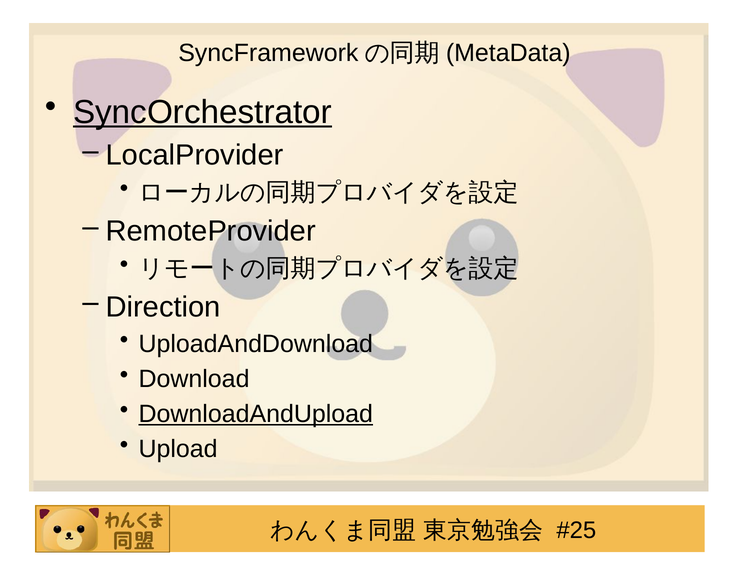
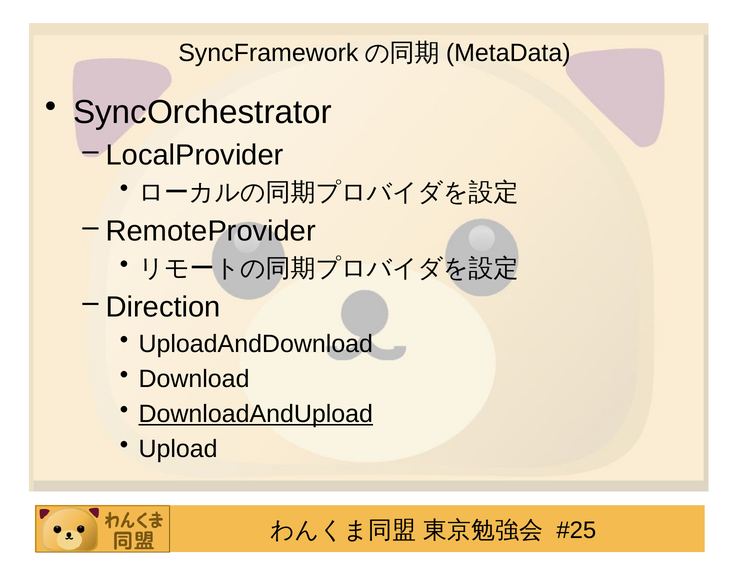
SyncOrchestrator underline: present -> none (203, 112)
